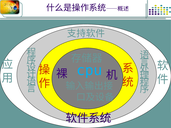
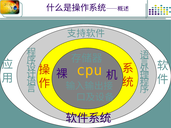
cpu colour: light blue -> yellow (89, 70)
